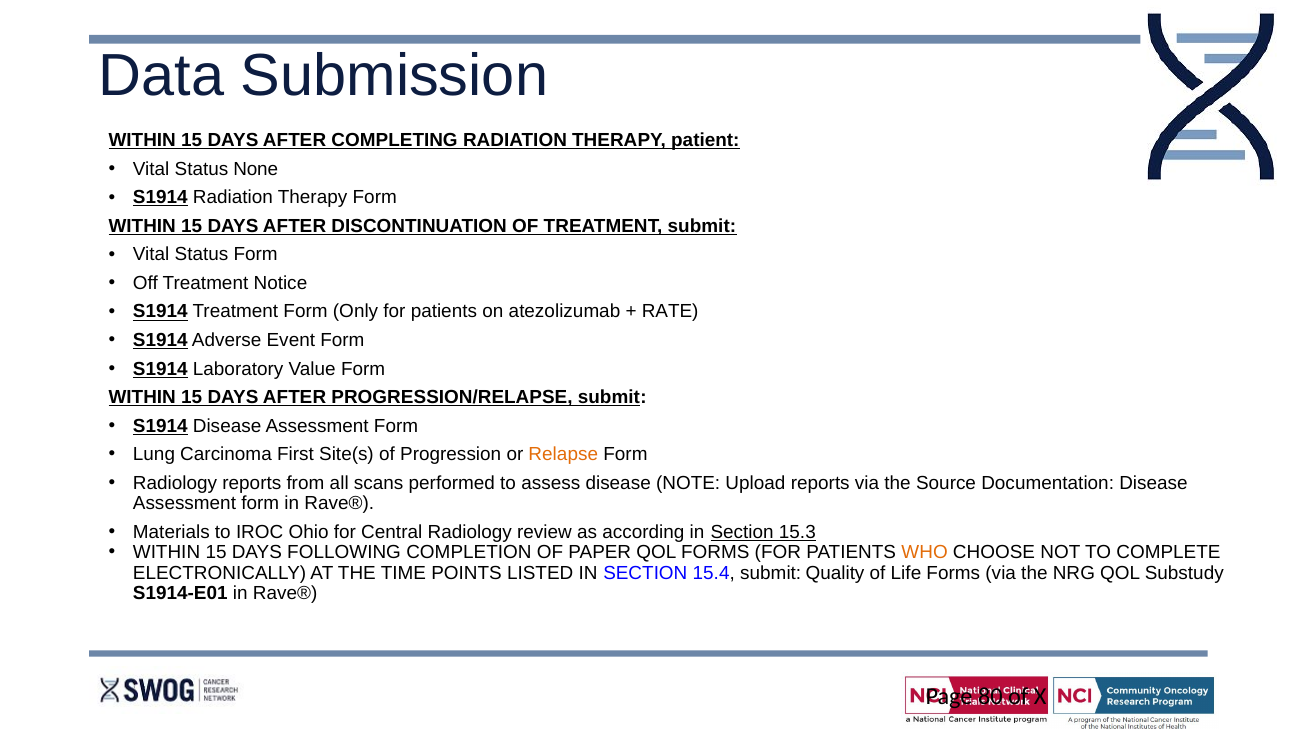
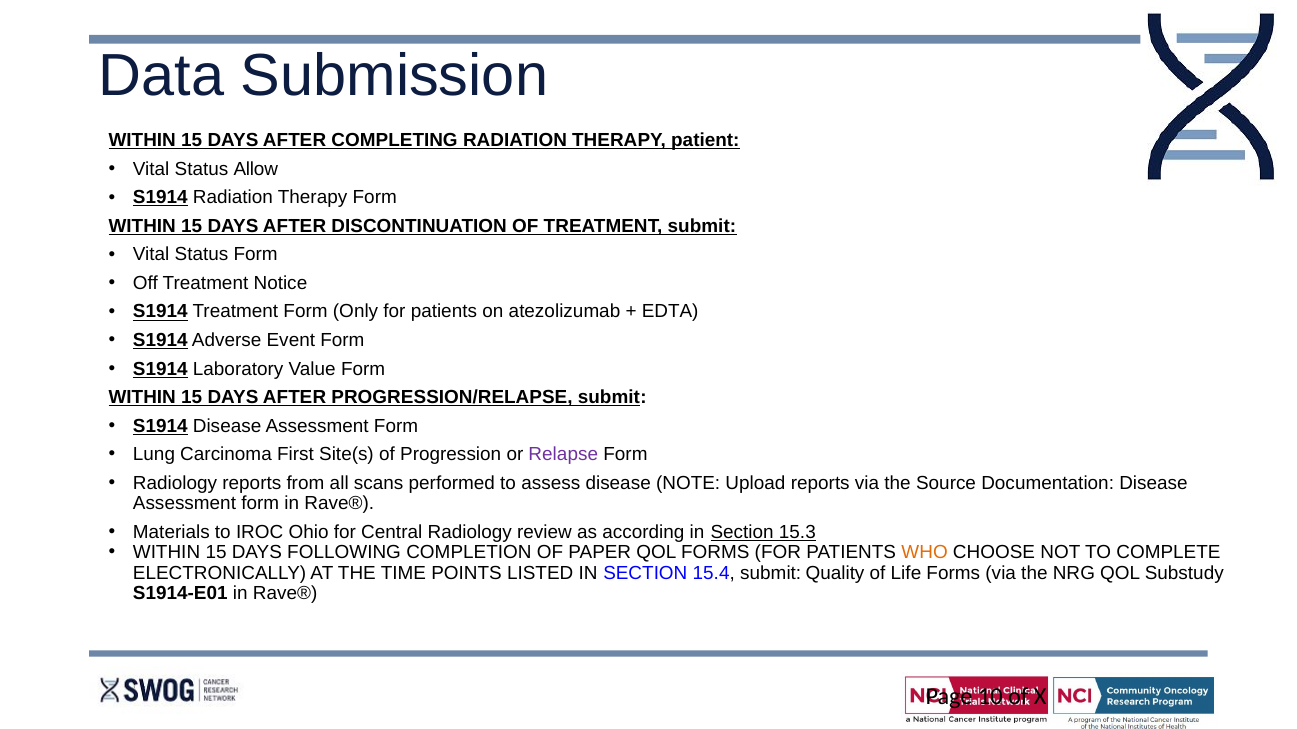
None: None -> Allow (256, 169)
RATE: RATE -> EDTA (670, 312)
Relapse colour: orange -> purple (563, 455)
80: 80 -> 10 (990, 697)
